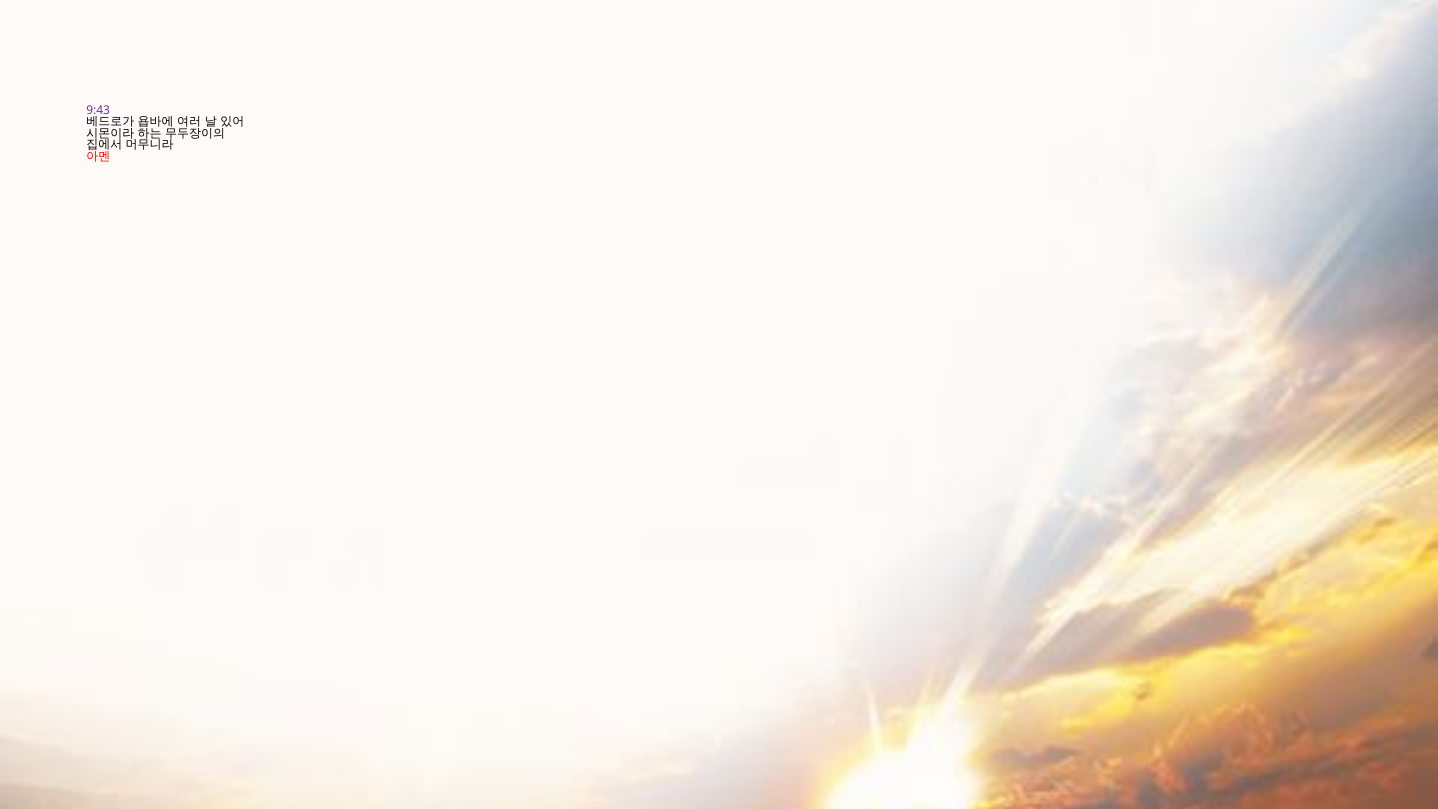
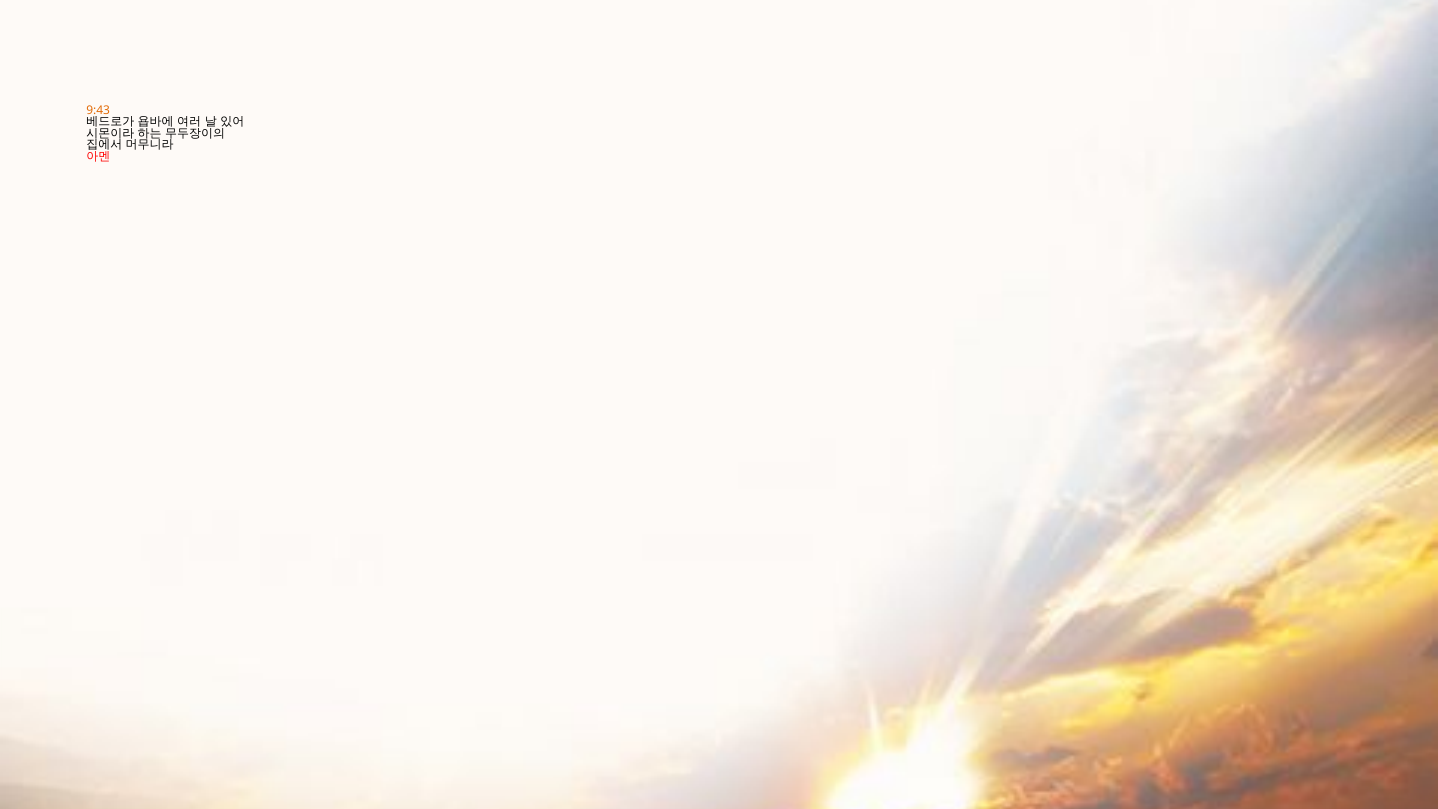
9:43 colour: purple -> orange (98, 110)
